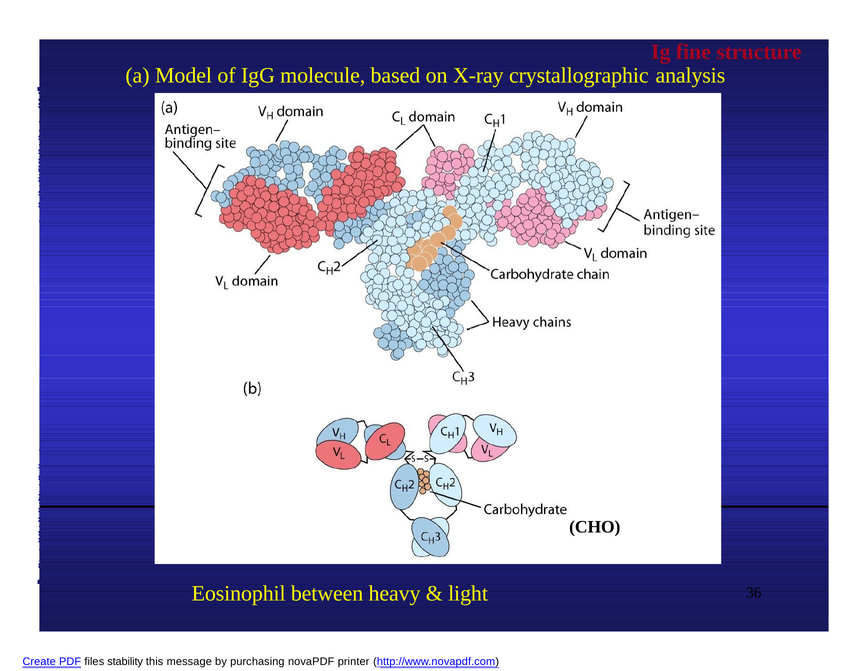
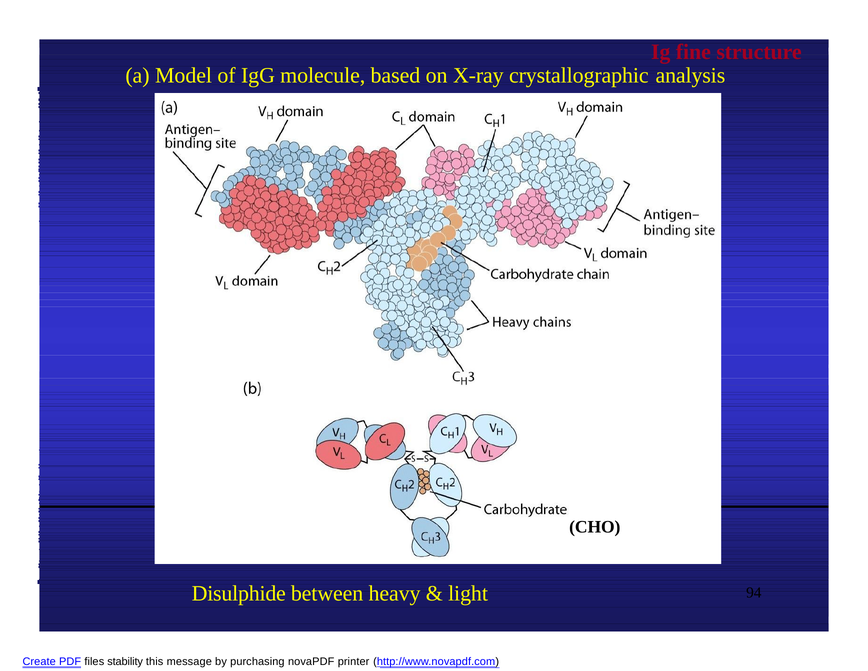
Eosinophil: Eosinophil -> Disulphide (239, 593)
36: 36 -> 94 (754, 592)
